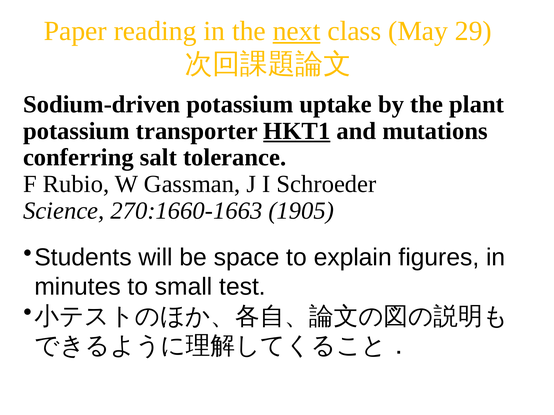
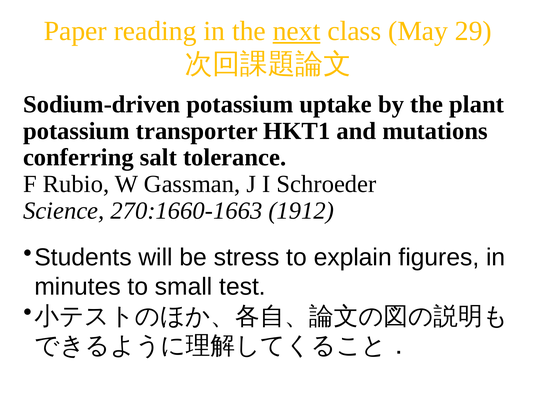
HKT1 underline: present -> none (297, 131)
1905: 1905 -> 1912 (301, 211)
space: space -> stress (247, 258)
